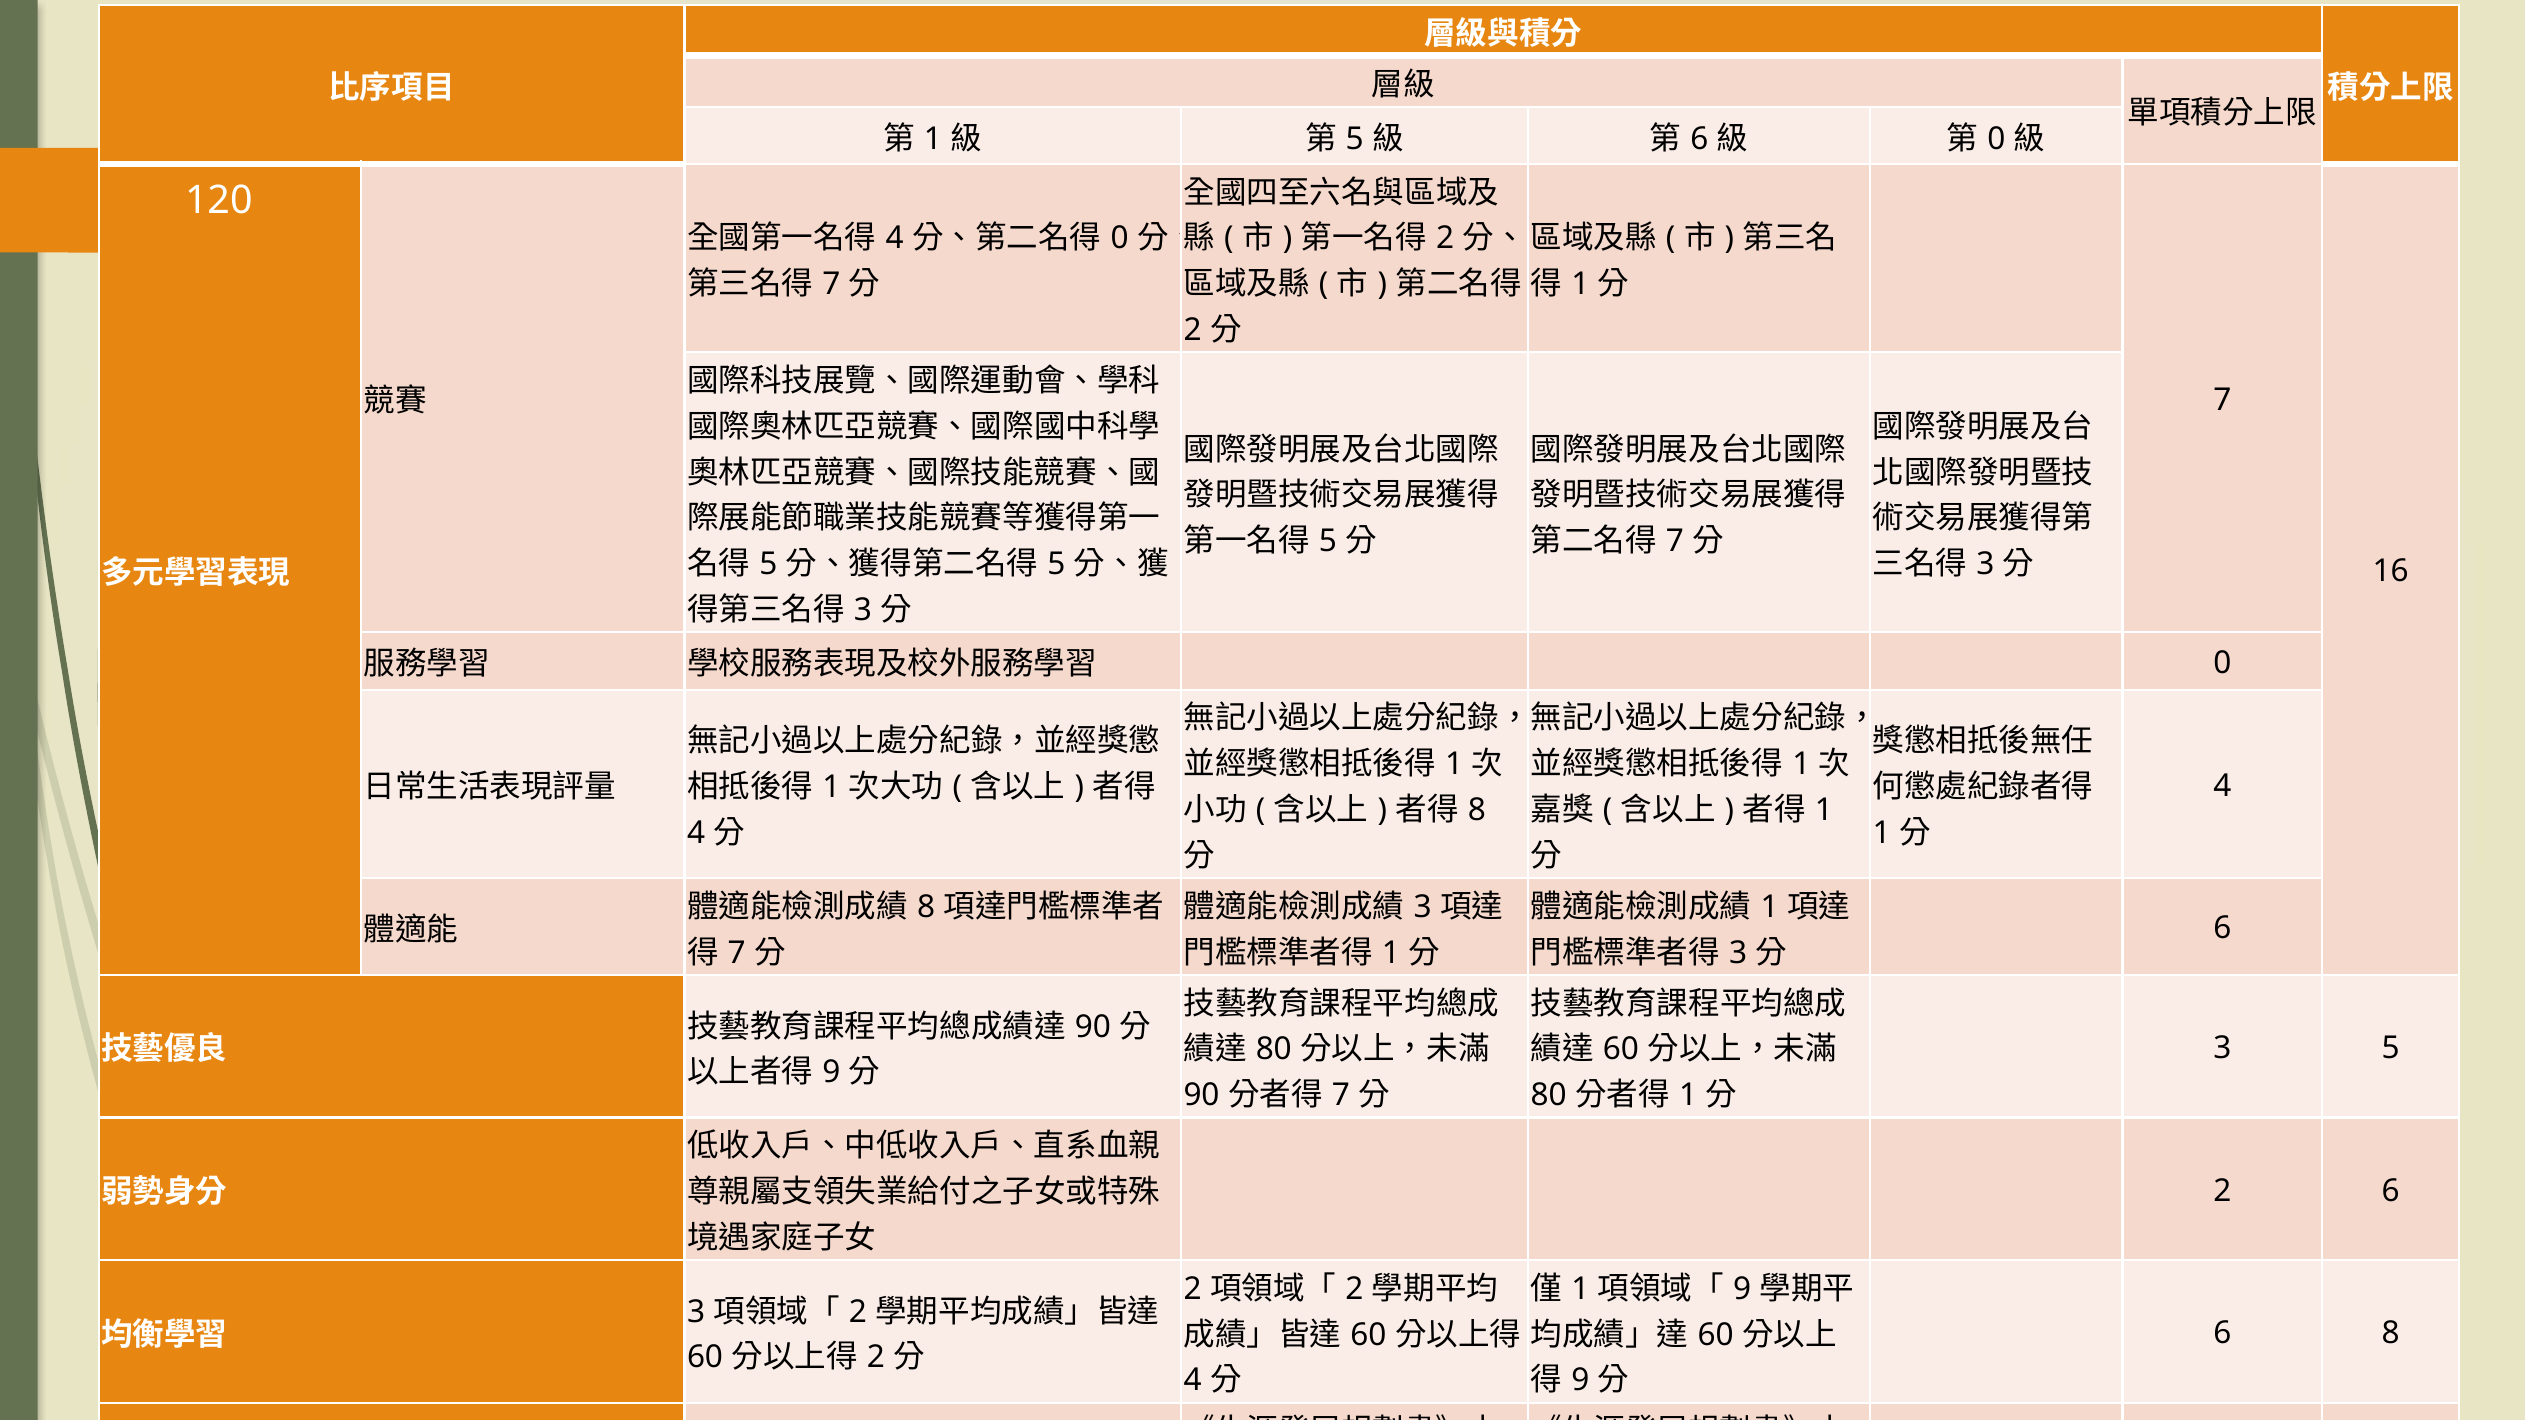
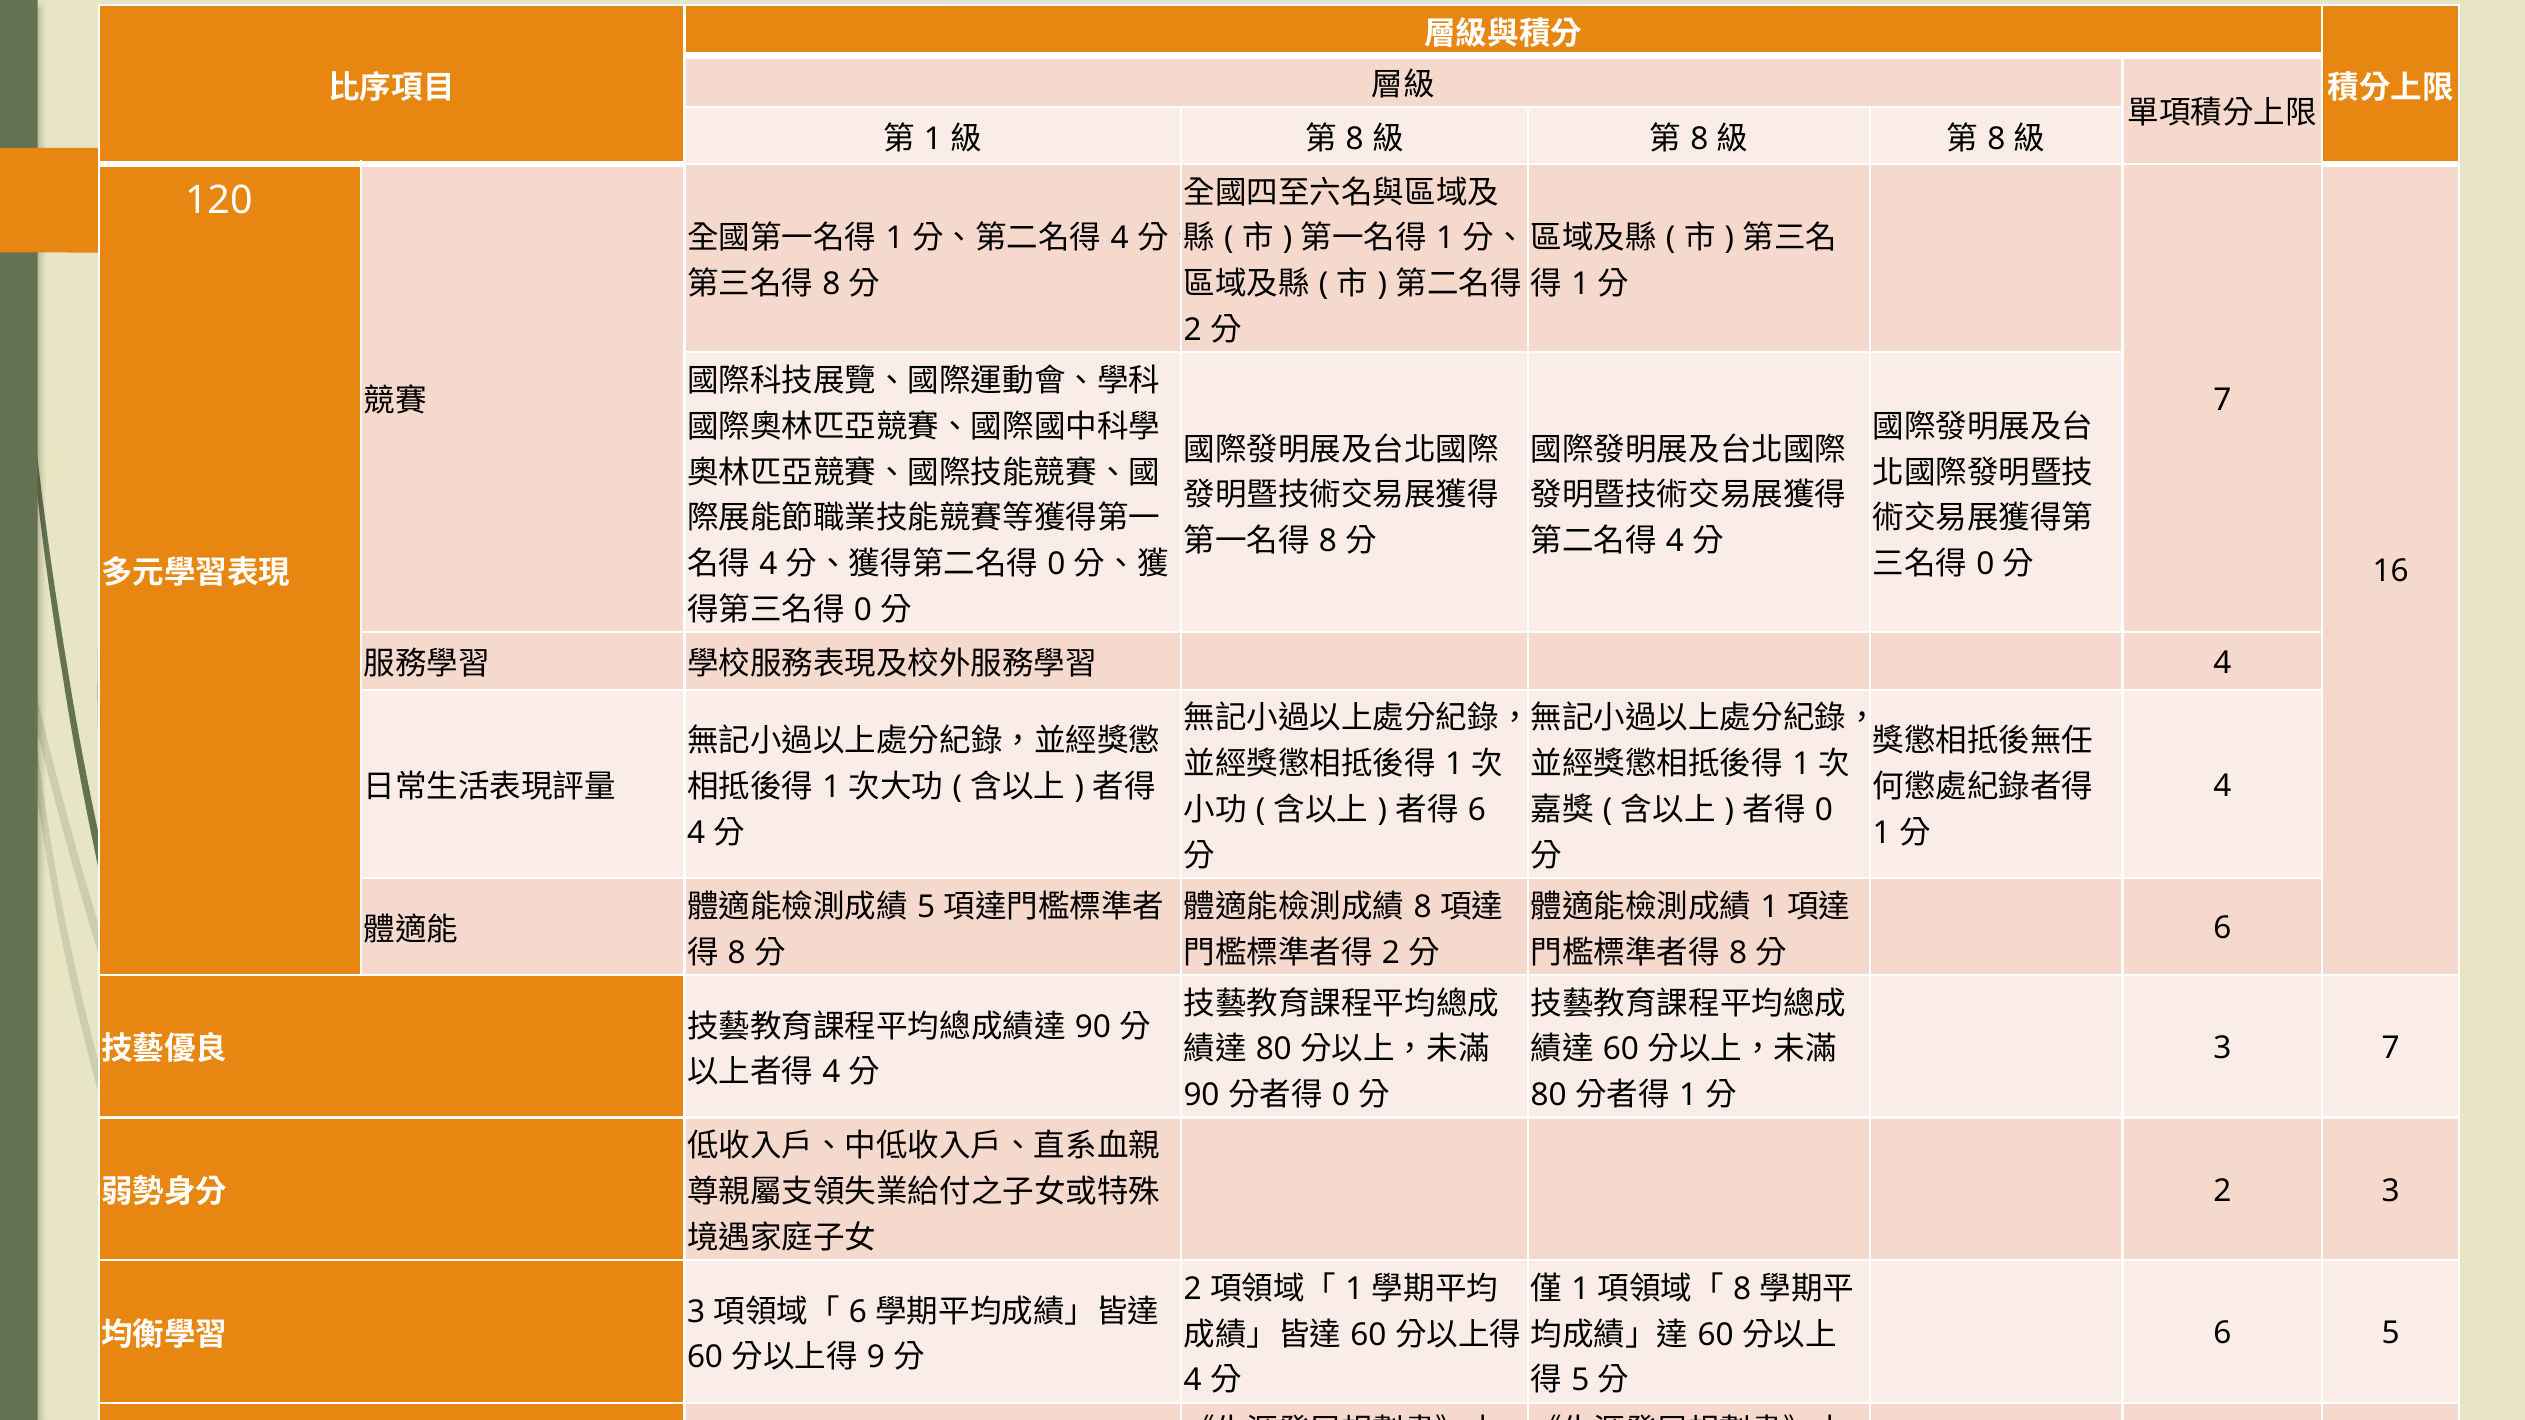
5: 5 -> 8 (1355, 139)
6: 6 -> 8 (1699, 139)
0: 0 -> 8 (1996, 139)
4: 4 -> 1 (895, 239)
0: 0 -> 4 (1120, 239)
2: 2 -> 1 (1445, 239)
7: 7 -> 8 (831, 284)
5: 5 -> 8 (1328, 541)
7: 7 -> 4 (1675, 541)
5: 5 -> 4 (768, 564)
5: 5 -> 0 (1056, 564)
3: 3 -> 0 (1985, 564)
3: 3 -> 0 (863, 610)
0: 0 -> 4 (2222, 663)
8: 8 -> 6 (1477, 810)
1: 1 -> 0 (1824, 810)
8: 8 -> 5 (926, 907)
3: 3 -> 8 (1423, 907)
7: 7 -> 8 (737, 953)
1: 1 -> 2 (1391, 953)
3: 3 -> 8 (1738, 953)
3 5: 5 -> 7 (2391, 1048)
9: 9 -> 4 (831, 1073)
7: 7 -> 0 (1341, 1095)
2 6: 6 -> 3 (2391, 1191)
9: 9 -> 8 (1742, 1289)
2: 2 -> 1 (1354, 1289)
2: 2 -> 6 (858, 1312)
6 8: 8 -> 5 (2391, 1334)
2: 2 -> 9 (876, 1358)
9: 9 -> 5 (1580, 1381)
